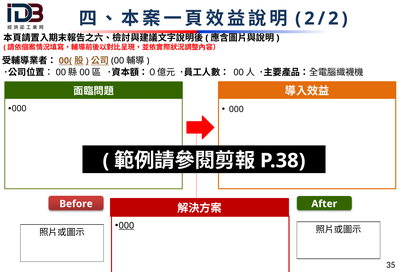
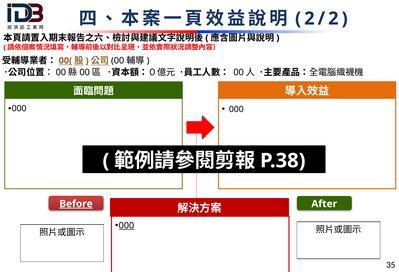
Before underline: none -> present (76, 204)
